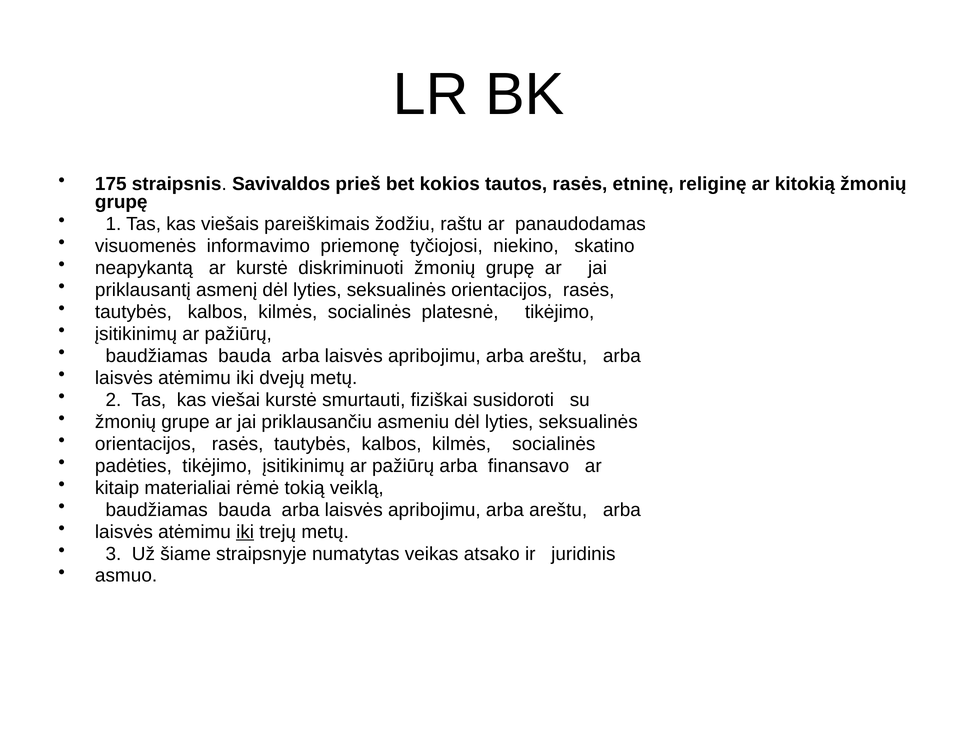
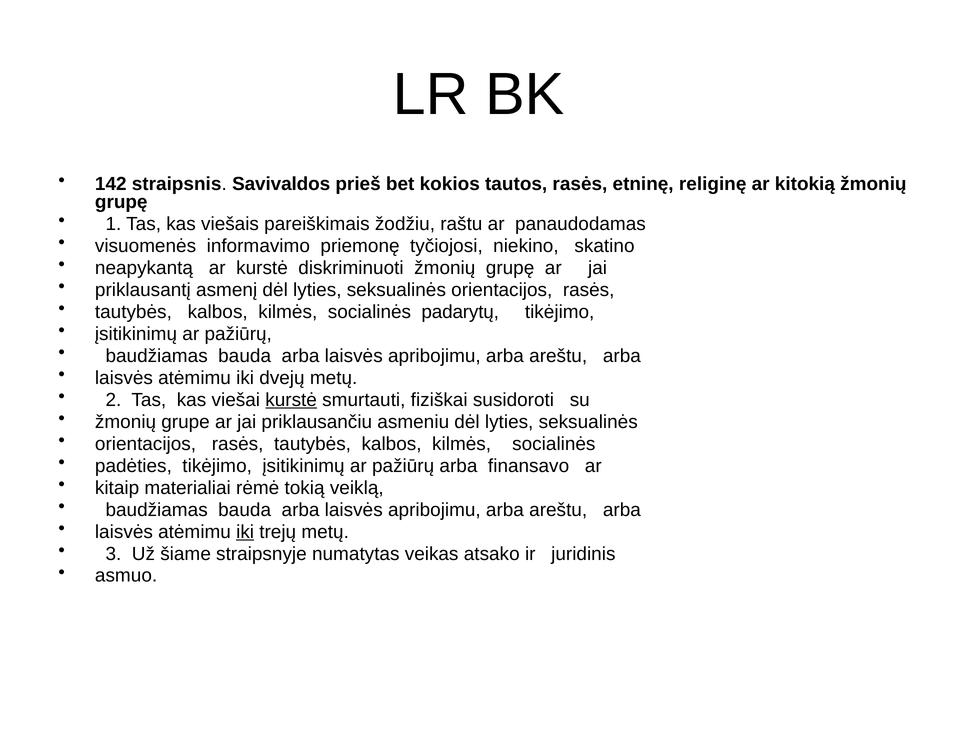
175: 175 -> 142 (111, 184)
platesnė: platesnė -> padarytų (460, 312)
kurstė underline: none -> present (291, 400)
